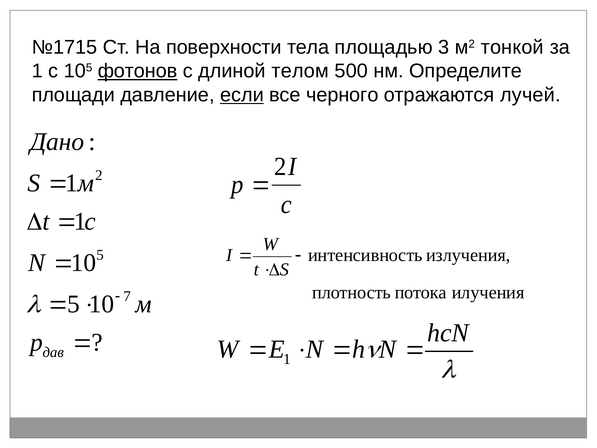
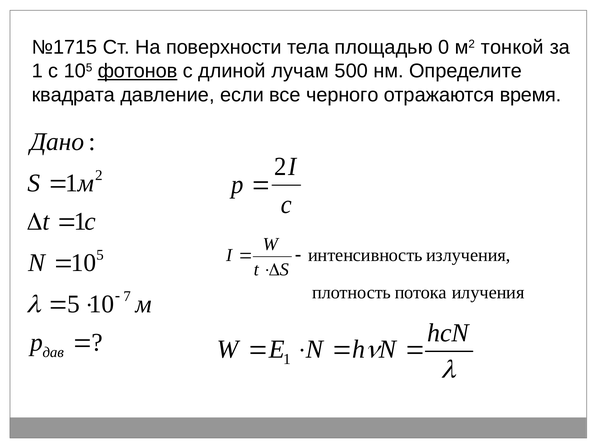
3: 3 -> 0 (444, 47)
телом: телом -> лучам (300, 71)
площади: площади -> квадрата (73, 95)
если underline: present -> none (242, 95)
лучей: лучей -> время (531, 95)
